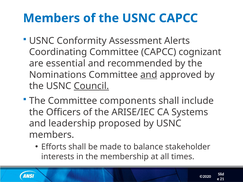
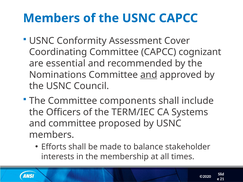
Alerts: Alerts -> Cover (177, 41)
Council underline: present -> none (91, 86)
ARISE/IEC: ARISE/IEC -> TERM/IEC (133, 112)
and leadership: leadership -> committee (72, 124)
